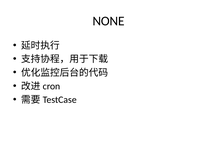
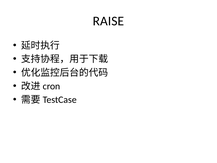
NONE: NONE -> RAISE (108, 21)
